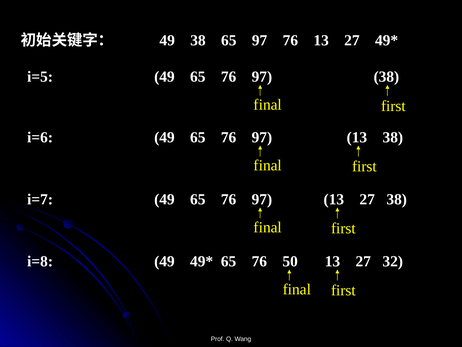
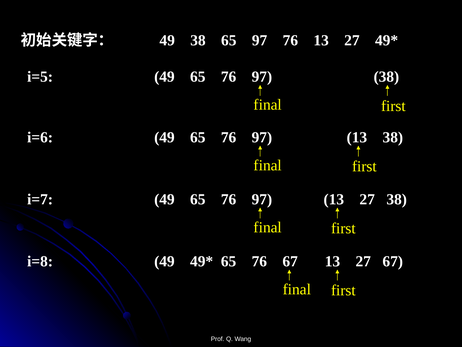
76 50: 50 -> 67 (290, 261)
27 32: 32 -> 67 (393, 261)
